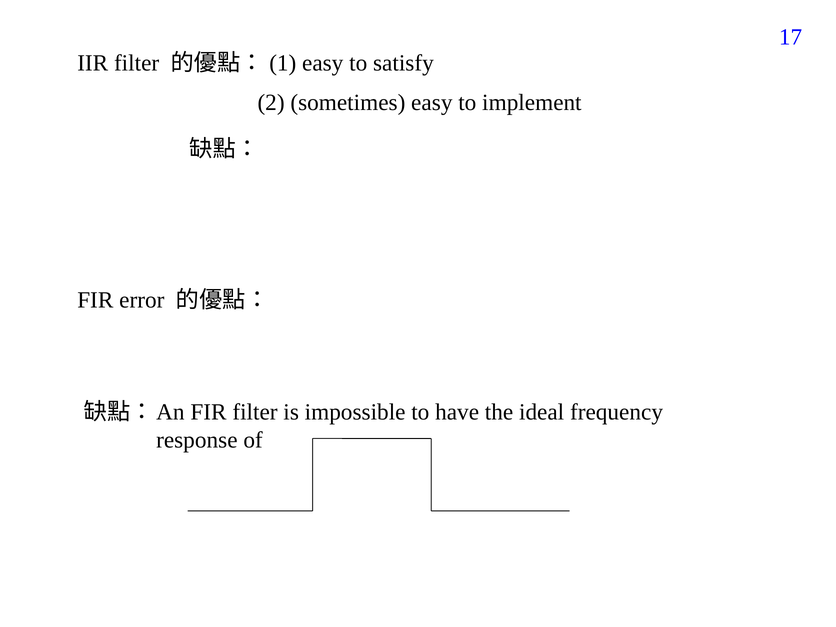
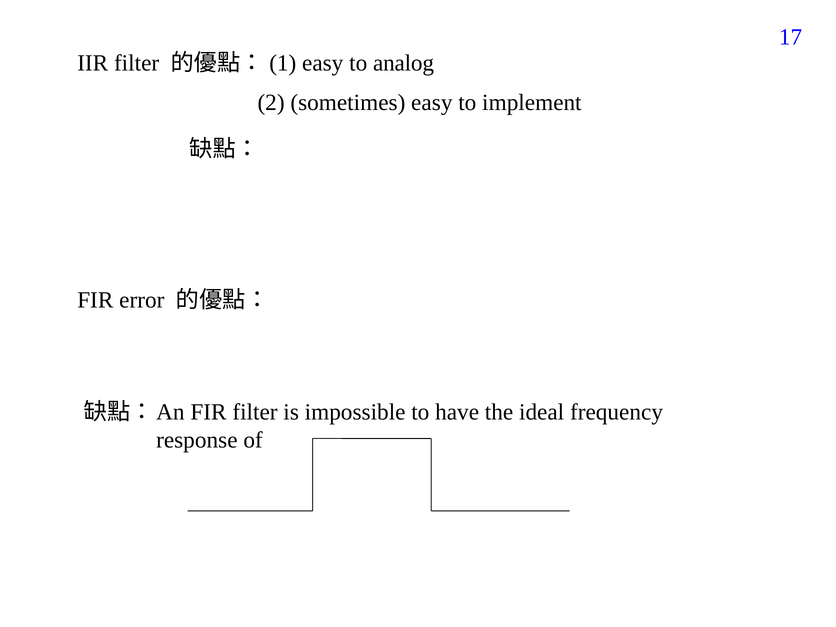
satisfy: satisfy -> analog (404, 63)
